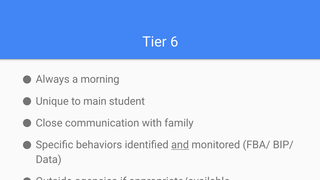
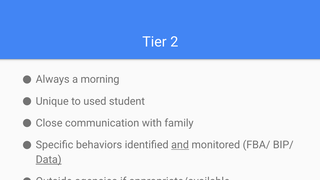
6: 6 -> 2 (174, 42)
main: main -> used (95, 101)
Data underline: none -> present (49, 160)
